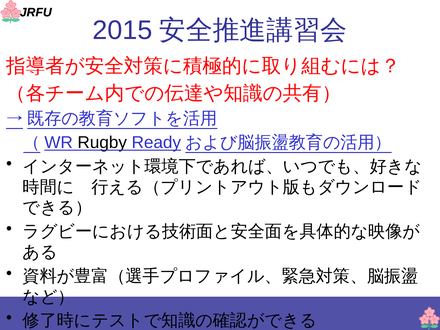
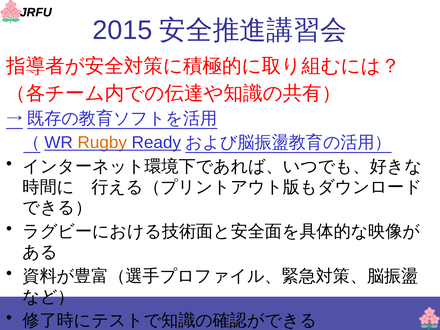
Rugby colour: black -> orange (102, 143)
